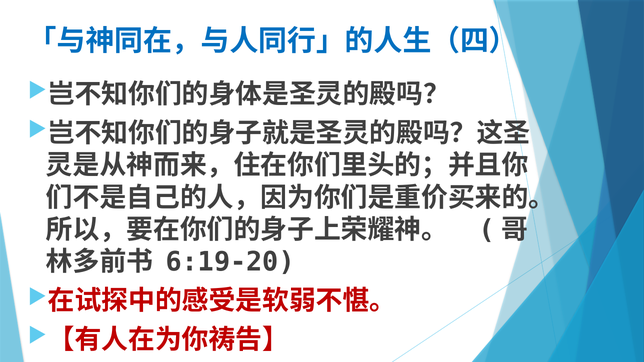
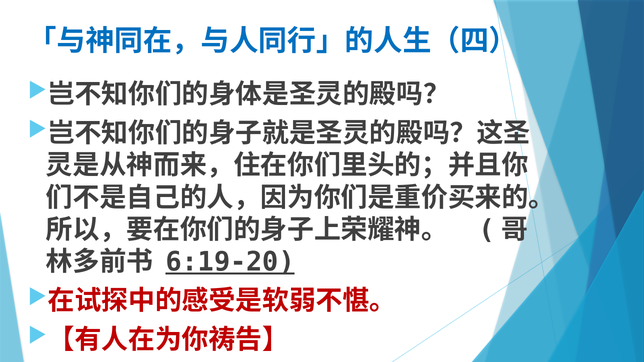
6:19-20 underline: none -> present (230, 262)
